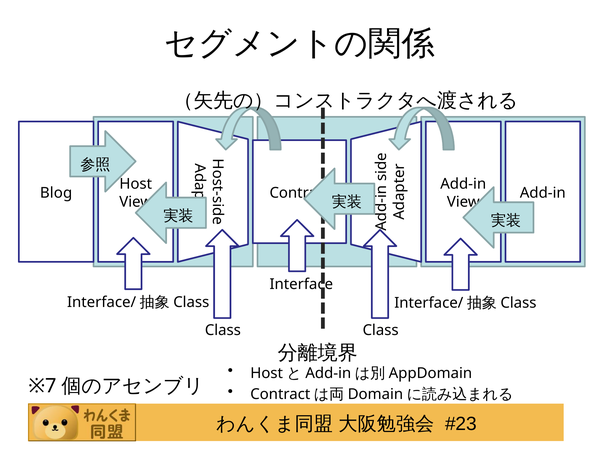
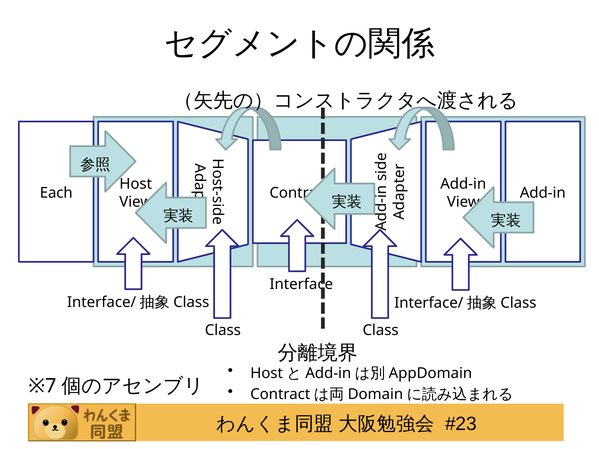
Blog: Blog -> Each (56, 193)
